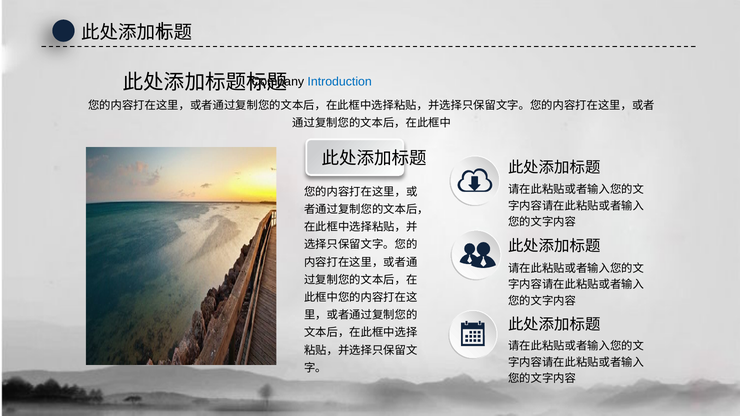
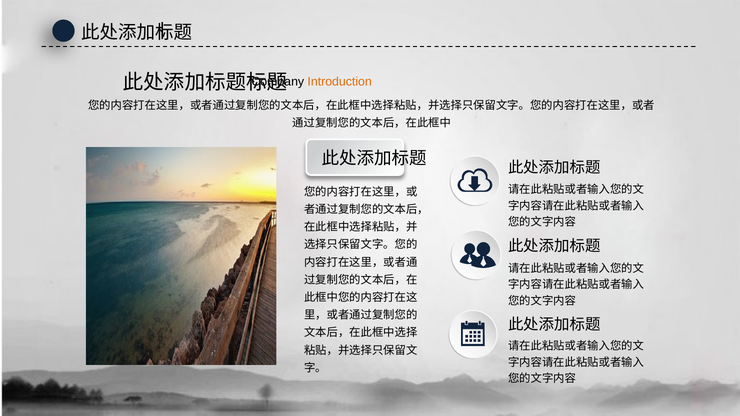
Introduction colour: blue -> orange (340, 82)
